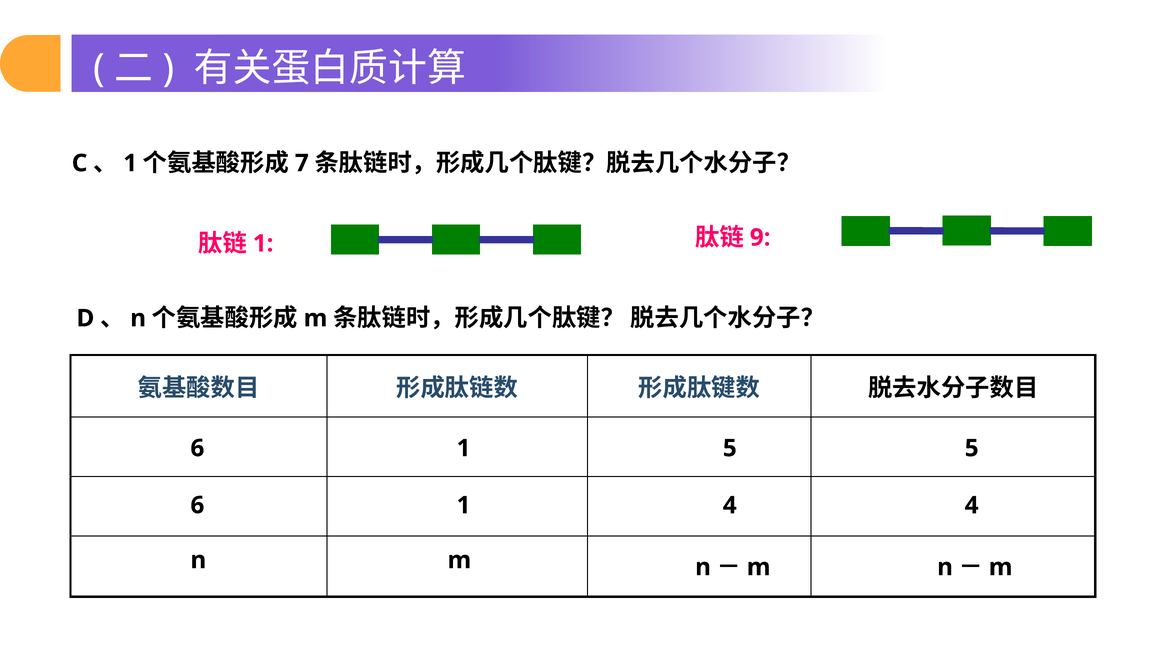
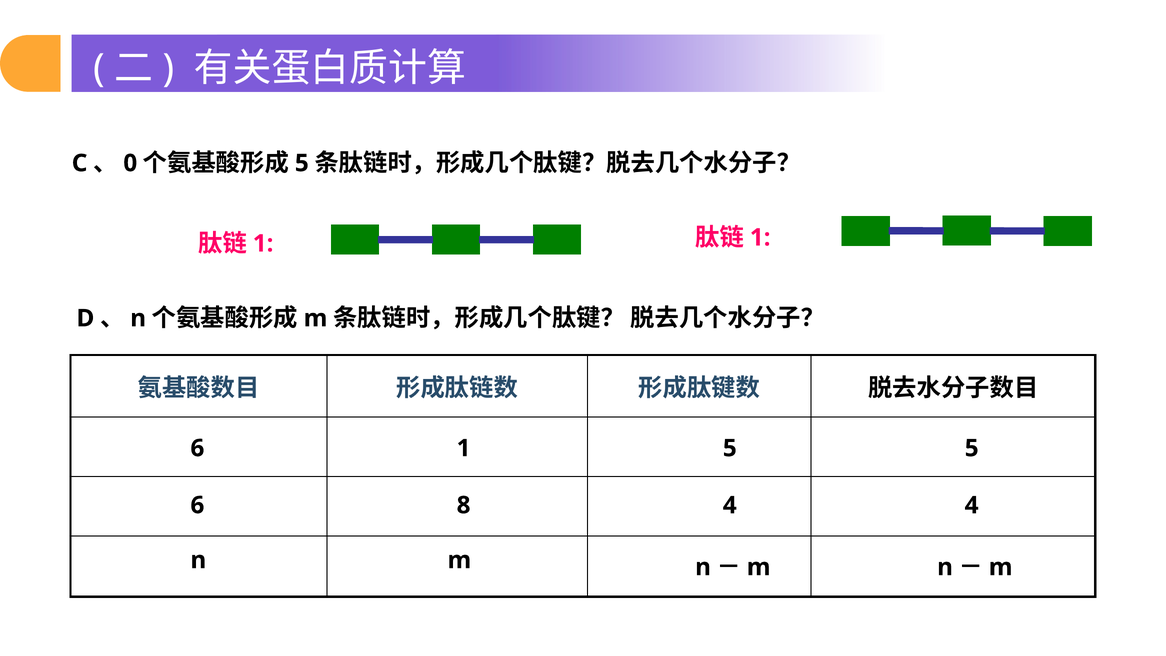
1: 1 -> 0 (130, 163)
7: 7 -> 5 (302, 163)
9: 9 -> 1 (760, 238)
6 1: 1 -> 8 (464, 505)
